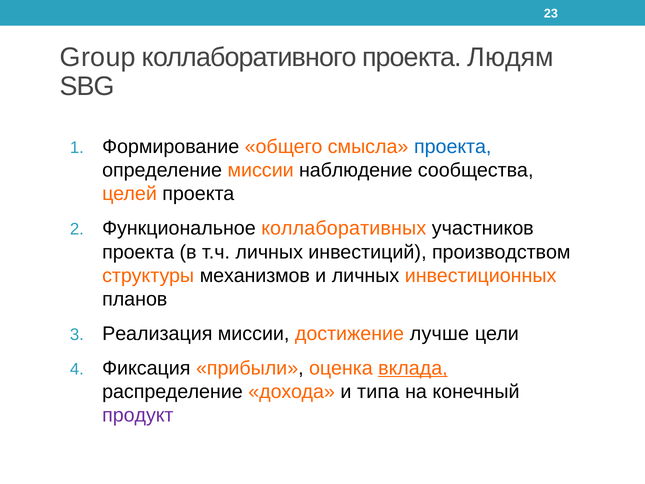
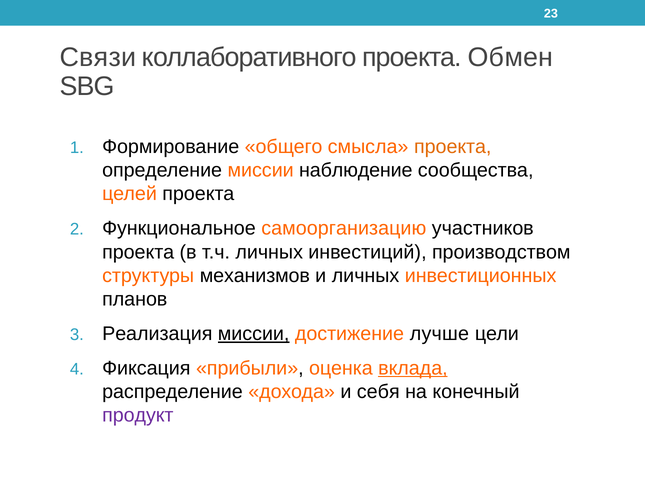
Group: Group -> Связи (98, 57)
Людям: Людям -> Обмен (511, 57)
проекта colour: blue -> orange (453, 147)
коллаборативных: коллаборативных -> самоорганизацию (344, 228)
миссии underline: none -> present (254, 334)
типа: типа -> себя (378, 392)
